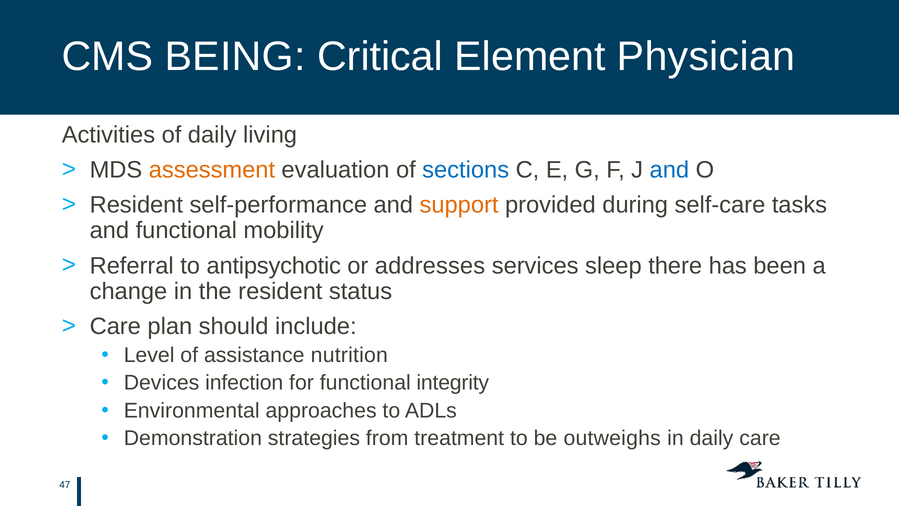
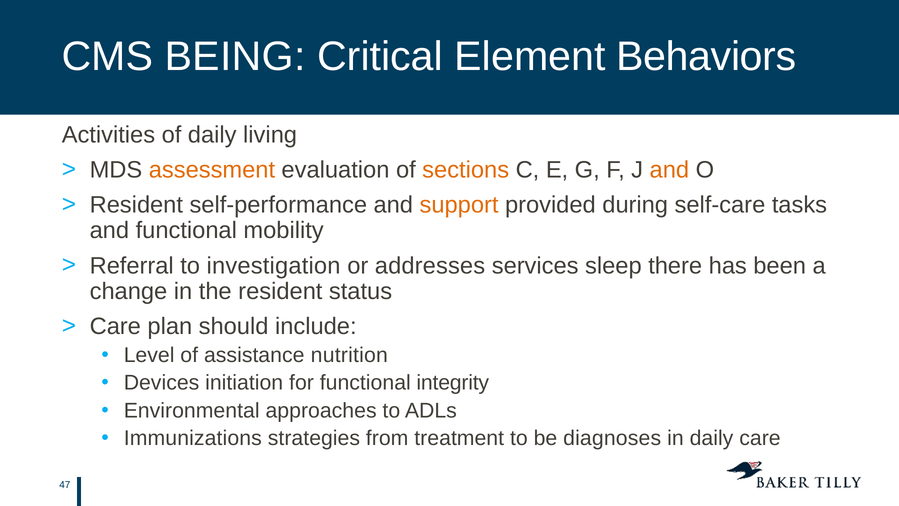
Physician: Physician -> Behaviors (706, 56)
sections colour: blue -> orange (466, 170)
and colour: blue -> orange (669, 170)
antipsychotic: antipsychotic -> investigation (274, 266)
infection: infection -> initiation (244, 383)
Demonstration: Demonstration -> Immunizations (193, 438)
outweighs: outweighs -> diagnoses (612, 438)
